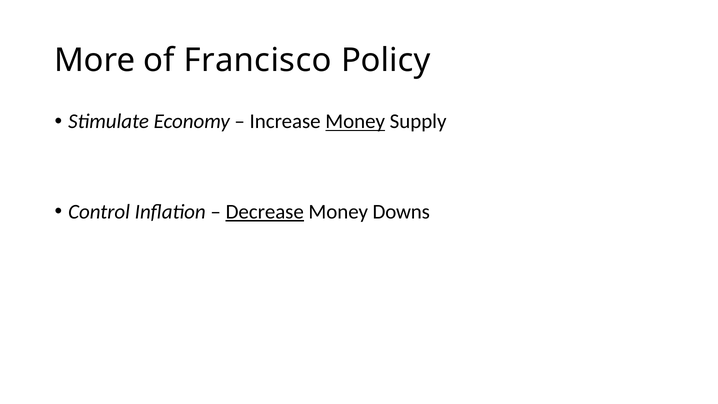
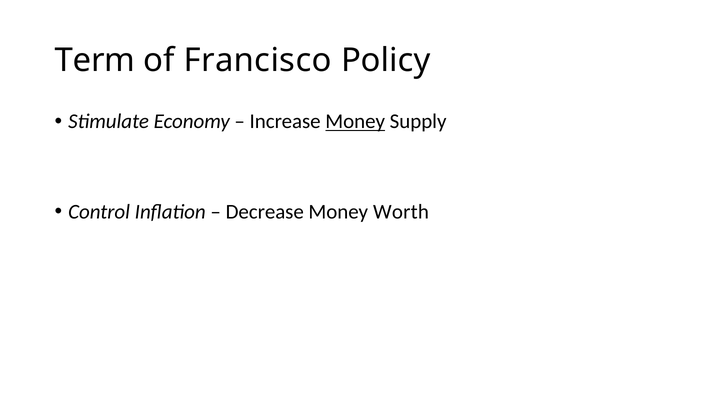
More: More -> Term (95, 60)
Decrease underline: present -> none (265, 212)
Downs: Downs -> Worth (401, 212)
